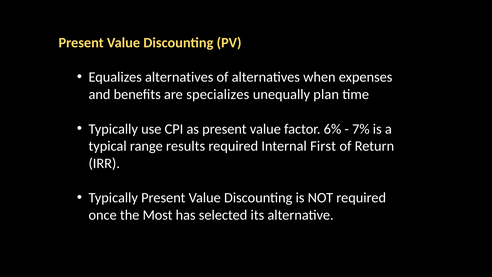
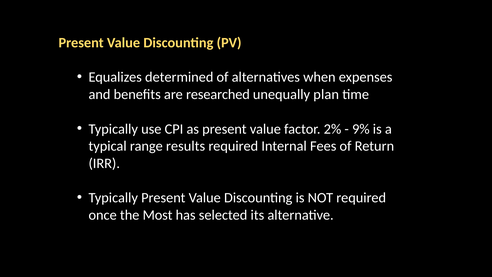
Equalizes alternatives: alternatives -> determined (179, 77)
specializes: specializes -> researched (218, 94)
6%: 6% -> 2% (333, 129)
7%: 7% -> 9% (361, 129)
First: First -> Fees (323, 146)
